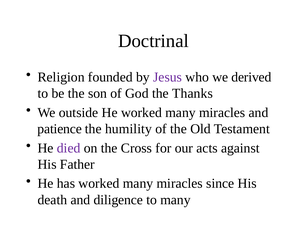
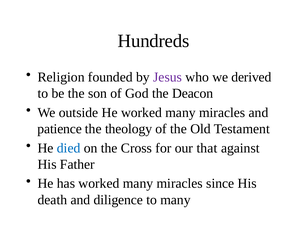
Doctrinal: Doctrinal -> Hundreds (154, 41)
Thanks: Thanks -> Deacon (193, 94)
humility: humility -> theology (129, 129)
died colour: purple -> blue (69, 148)
acts: acts -> that (207, 148)
